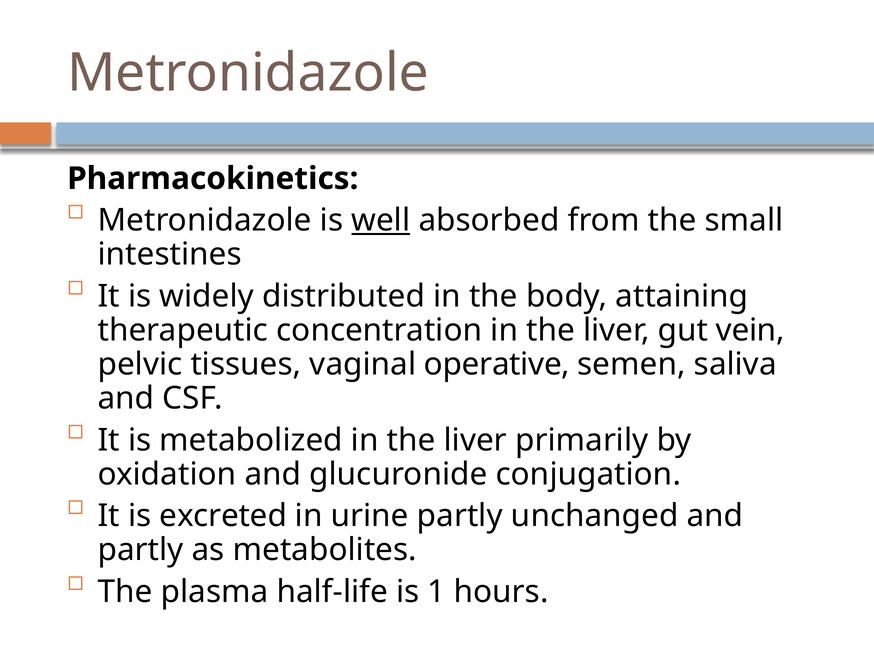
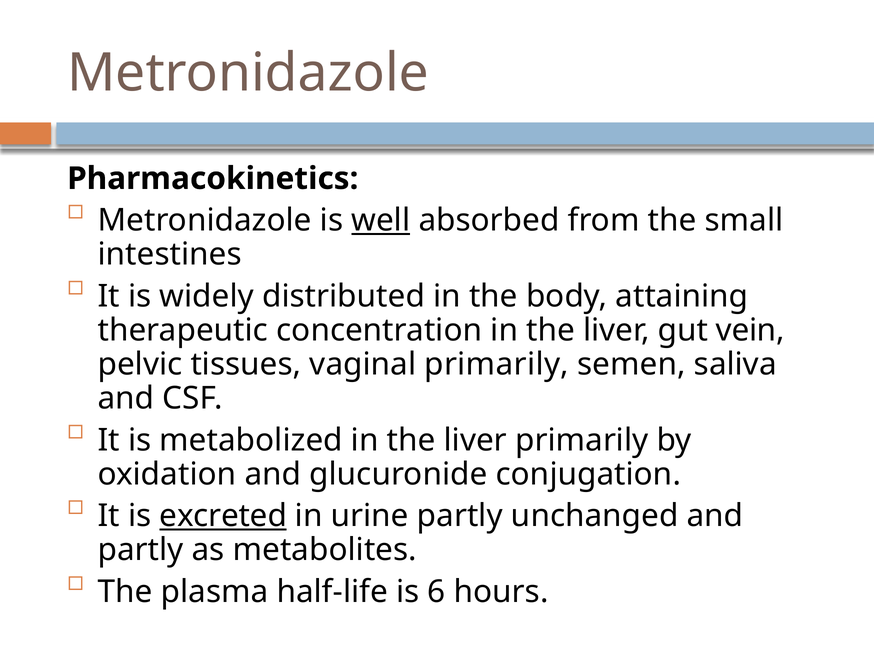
vaginal operative: operative -> primarily (497, 364)
excreted underline: none -> present (223, 516)
1: 1 -> 6 (437, 591)
